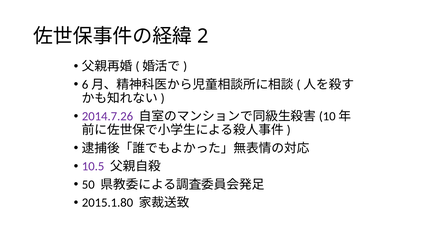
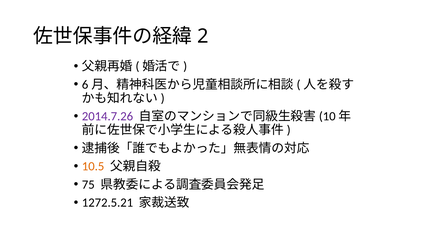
10.5 colour: purple -> orange (93, 167)
50: 50 -> 75 (88, 185)
2015.1.80: 2015.1.80 -> 1272.5.21 (108, 203)
